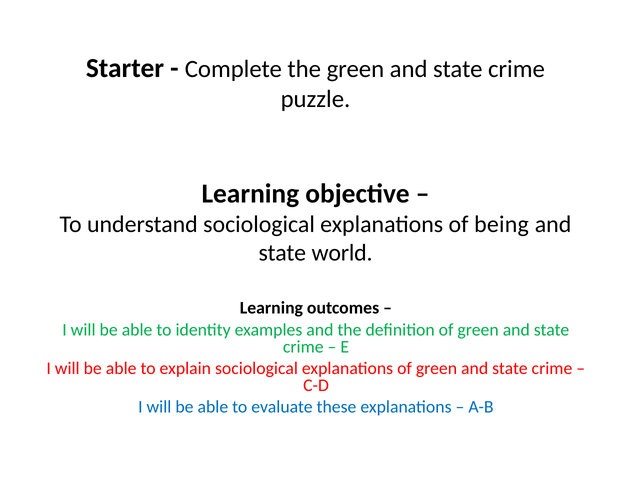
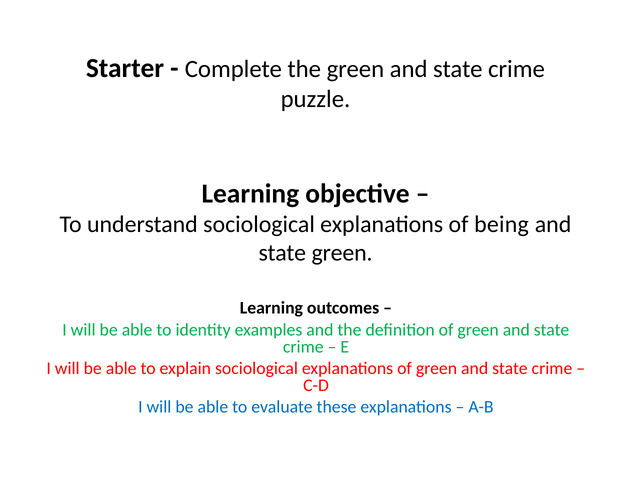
state world: world -> green (342, 253)
